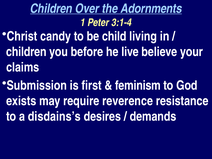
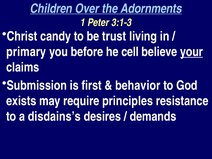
3:1-4: 3:1-4 -> 3:1-3 (122, 23)
child: child -> trust (114, 36)
children: children -> primary (26, 52)
live: live -> cell (130, 52)
your underline: none -> present (192, 52)
feminism: feminism -> behavior (138, 85)
reverence: reverence -> principles (128, 101)
